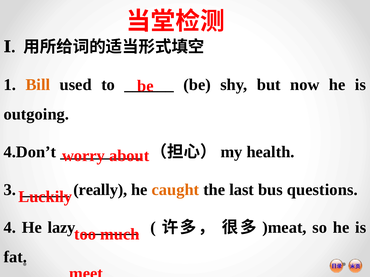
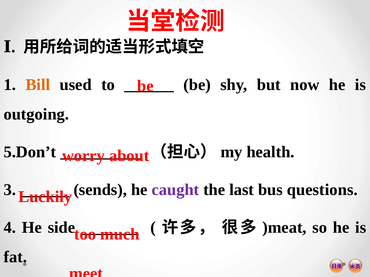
4.Don’t: 4.Don’t -> 5.Don’t (30, 152)
really: really -> sends (100, 190)
caught colour: orange -> purple (175, 190)
lazy: lazy -> side (61, 228)
